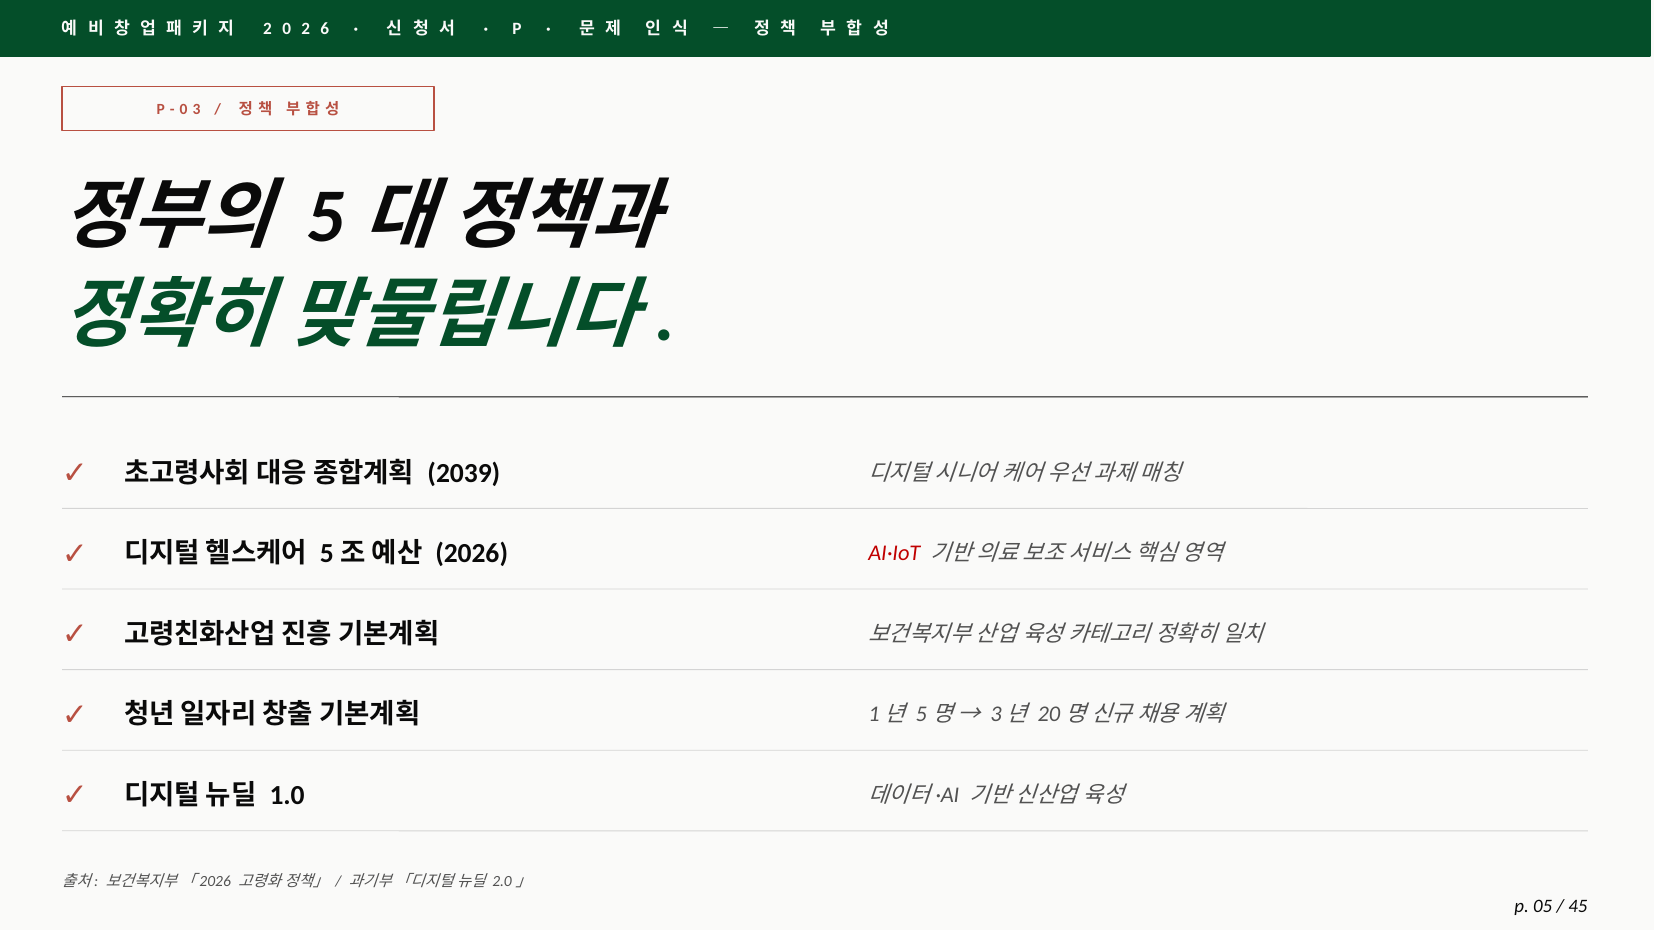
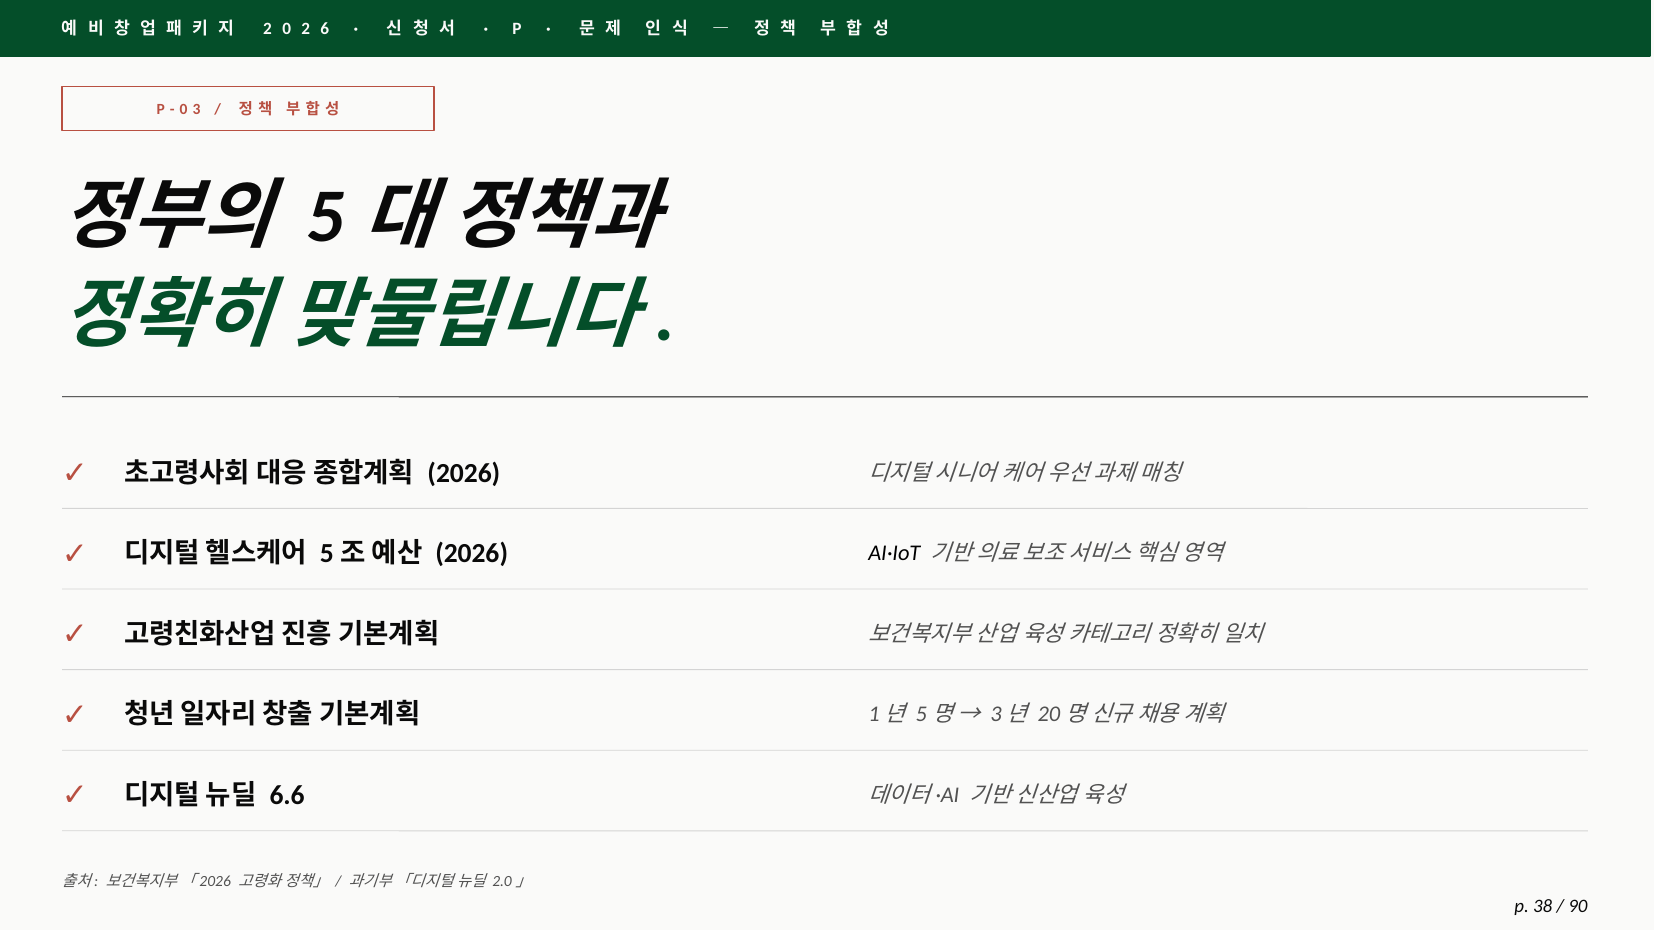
2039: 2039 -> 2026 (464, 473)
AI·IoT colour: red -> black (894, 554)
1.0: 1.0 -> 6.6 (287, 796)
05: 05 -> 38 (1543, 907)
45: 45 -> 90 (1578, 907)
